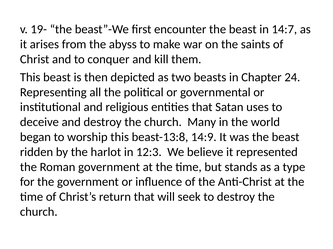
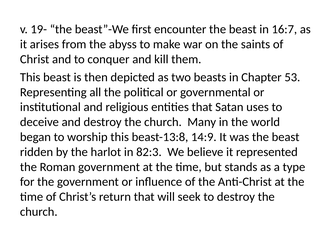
14:7: 14:7 -> 16:7 (284, 29)
24: 24 -> 53 (292, 77)
12:3: 12:3 -> 82:3 (149, 152)
